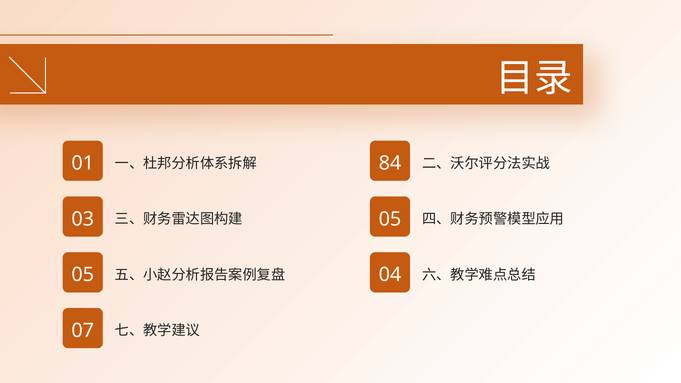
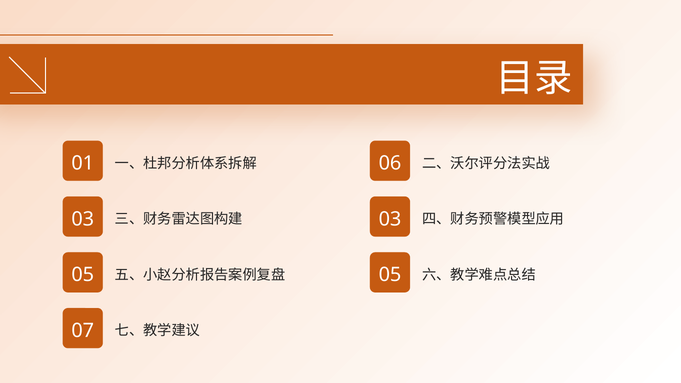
84: 84 -> 06 (390, 163)
05: 05 -> 03 (390, 219)
04: 04 -> 05 (390, 275)
